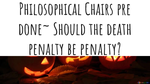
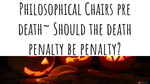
done~: done~ -> death~ (34, 30)
